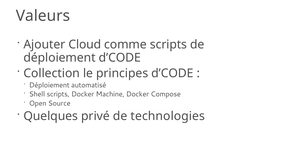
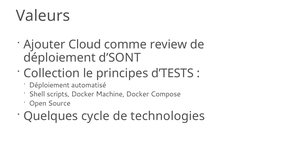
comme scripts: scripts -> review (168, 44)
déploiement d’CODE: d’CODE -> d’SONT (120, 58)
principes d’CODE: d’CODE -> d’TESTS (172, 73)
privé: privé -> cycle (95, 116)
